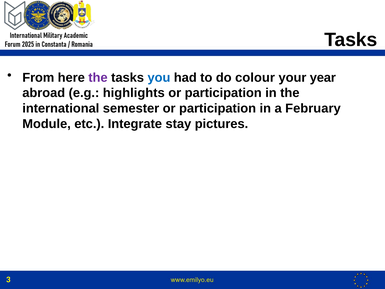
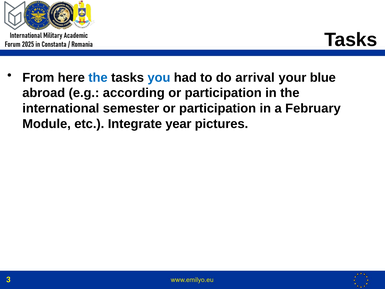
the colour: purple -> blue (98, 77)
colour: colour -> arrival (255, 77)
year: year -> blue (323, 77)
highlights: highlights -> according (134, 93)
stay: stay -> year (178, 124)
